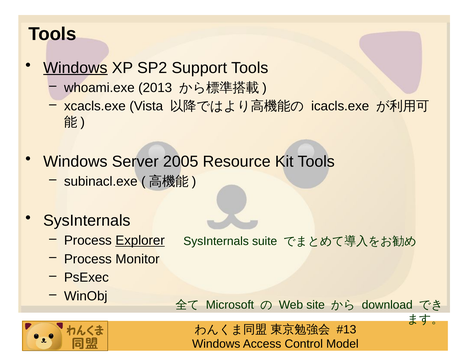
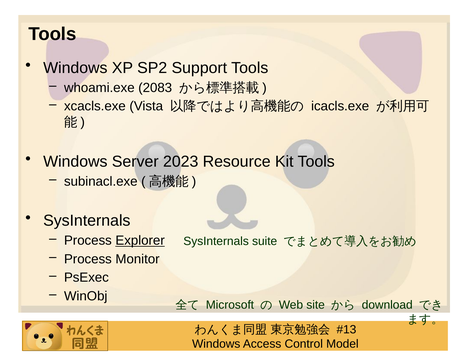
Windows underline: present -> none (75, 68)
2013: 2013 -> 2083 (155, 88)
2005: 2005 -> 2023 (181, 161)
